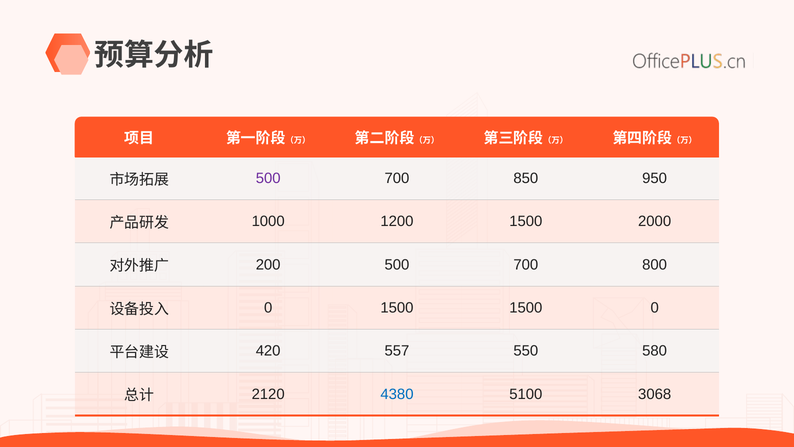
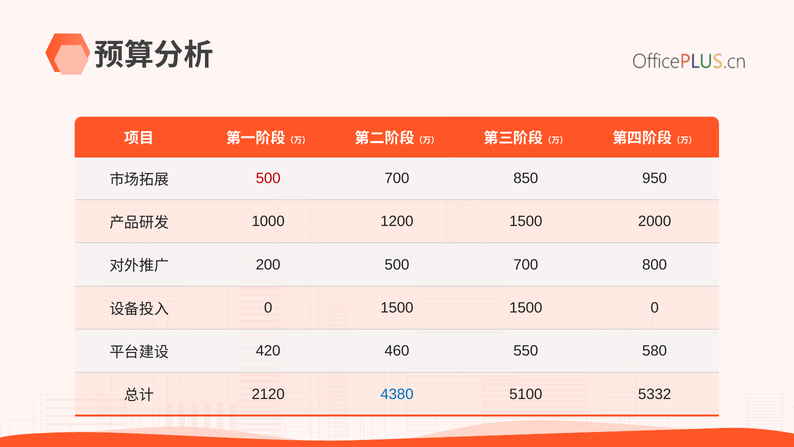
500 colour: purple -> red (268, 178)
557: 557 -> 460 (397, 351)
3068: 3068 -> 5332 (655, 394)
